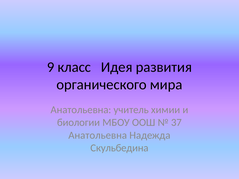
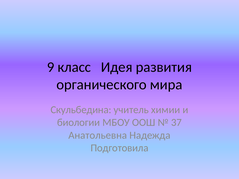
Анатольевна: Анатольевна -> Скульбедина (81, 110)
Скульбедина: Скульбедина -> Подготовила (120, 148)
